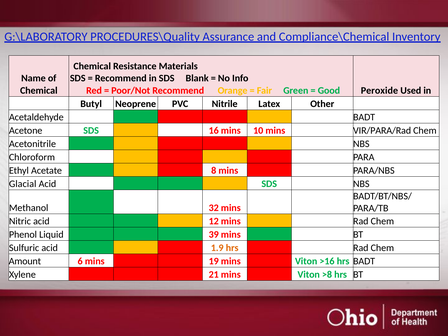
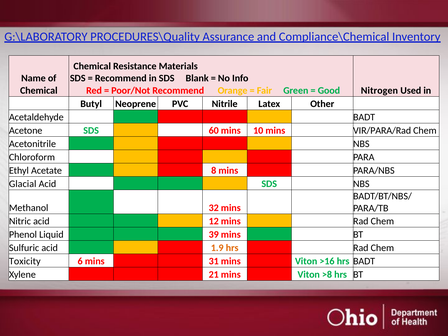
Peroxide: Peroxide -> Nitrogen (379, 90)
16: 16 -> 60 (214, 130)
Amount: Amount -> Toxicity (25, 261)
19: 19 -> 31 (214, 261)
